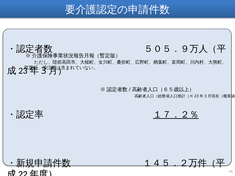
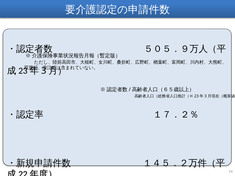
１７．２％ underline: present -> none (176, 115)
